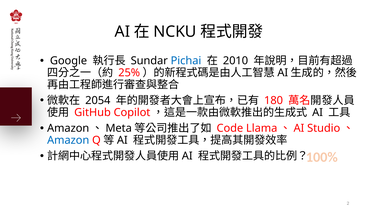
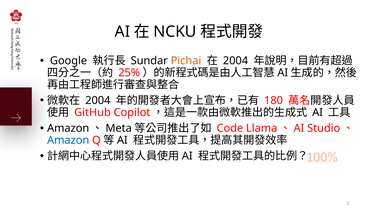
Pichai colour: blue -> orange (186, 61)
2010: 2010 -> 2004 (235, 61)
2054: 2054 -> 2004 (98, 100)
